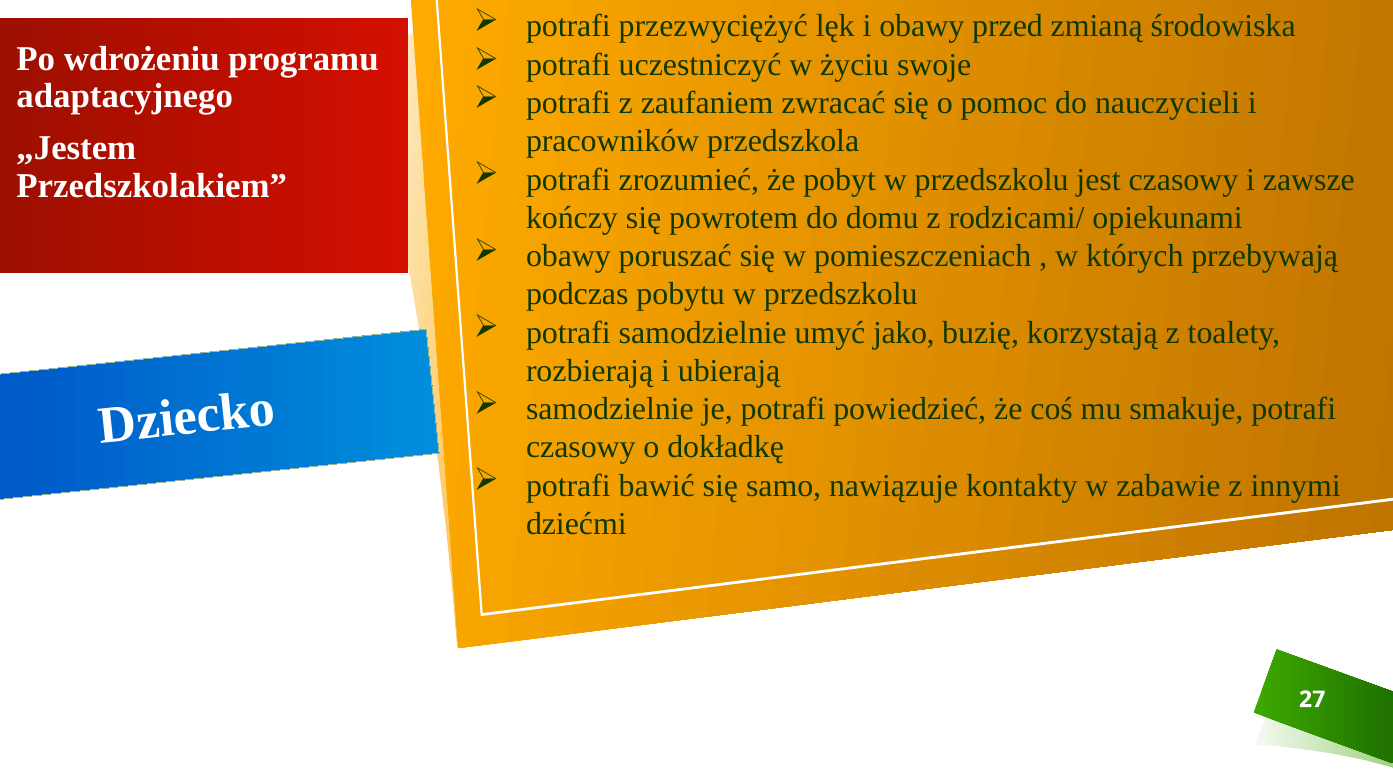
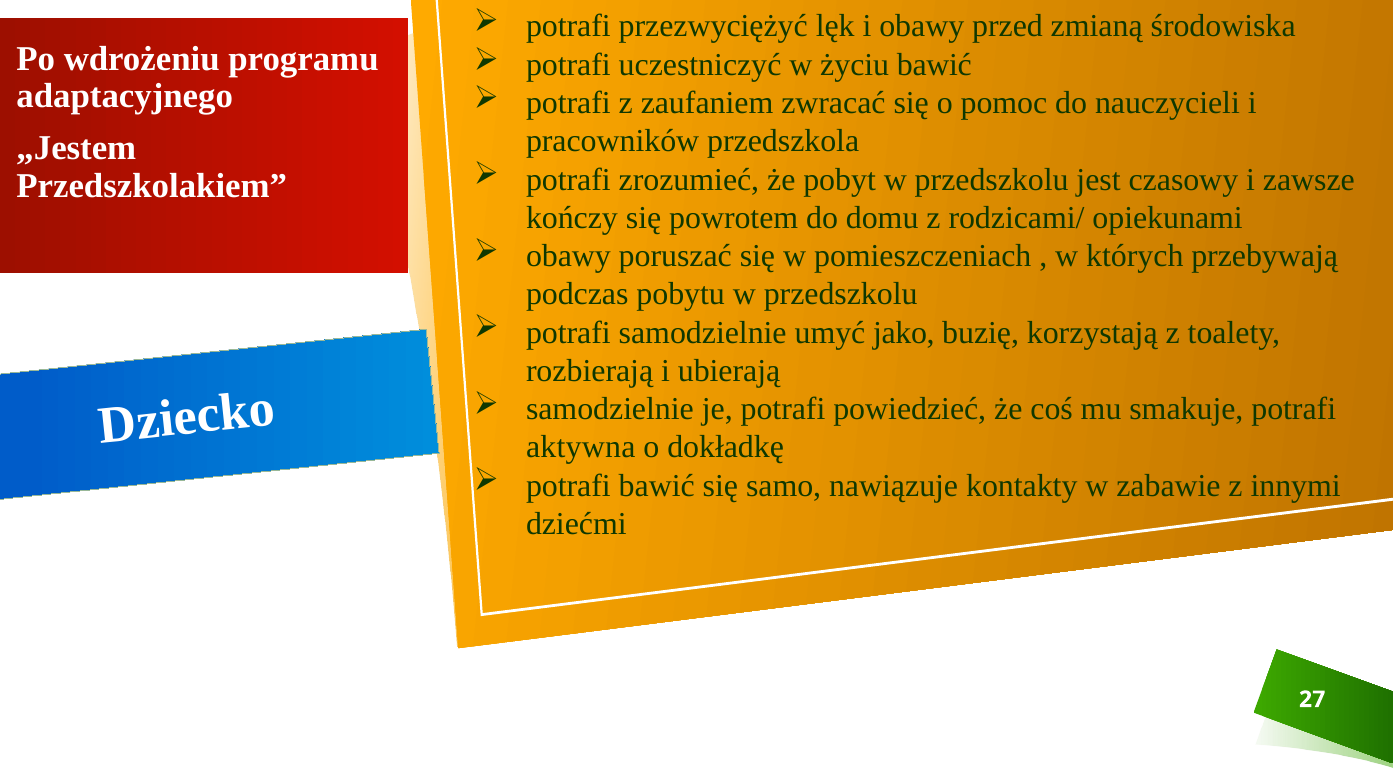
życiu swoje: swoje -> bawić (934, 65)
czasowy: czasowy -> aktywna (581, 448)
